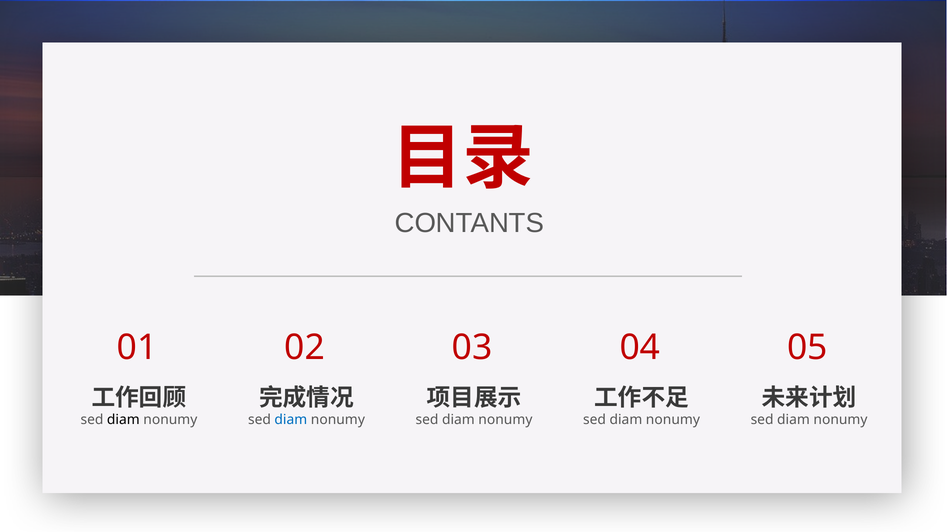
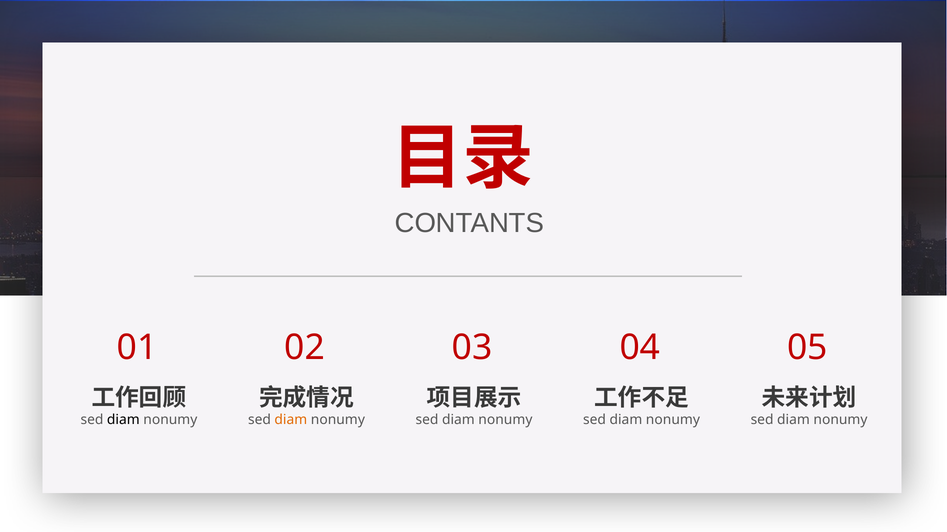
diam colour: blue -> orange (291, 420)
